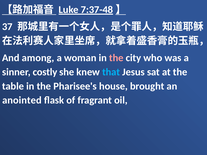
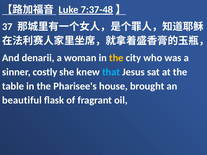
among: among -> denarii (38, 58)
the colour: pink -> yellow (116, 58)
anointed: anointed -> beautiful (22, 100)
